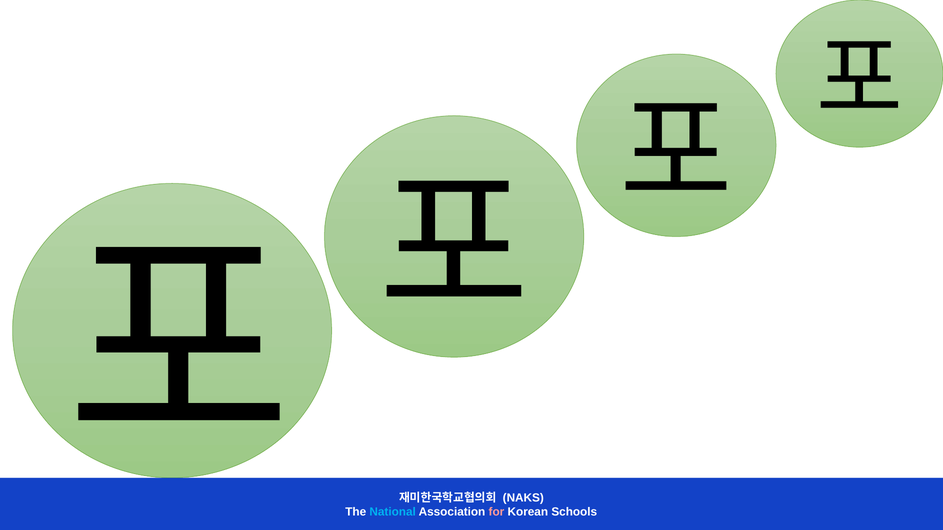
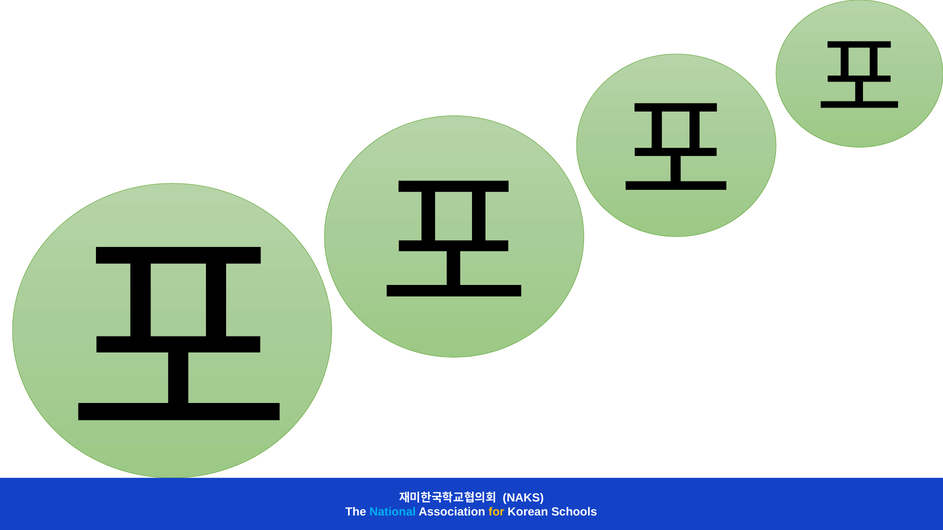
for colour: pink -> yellow (496, 512)
